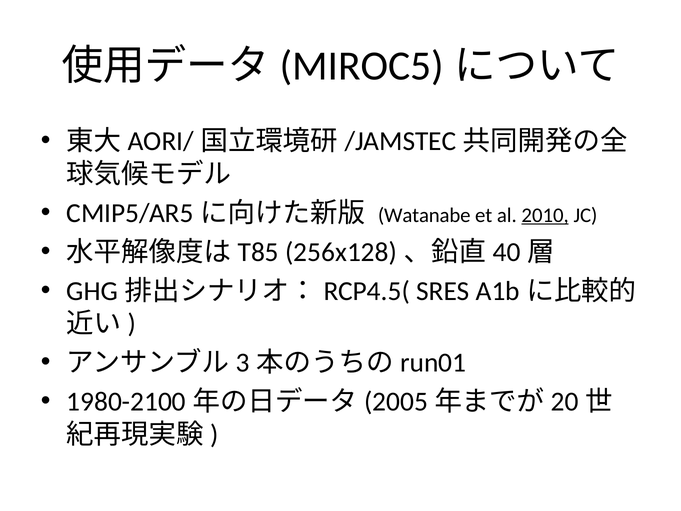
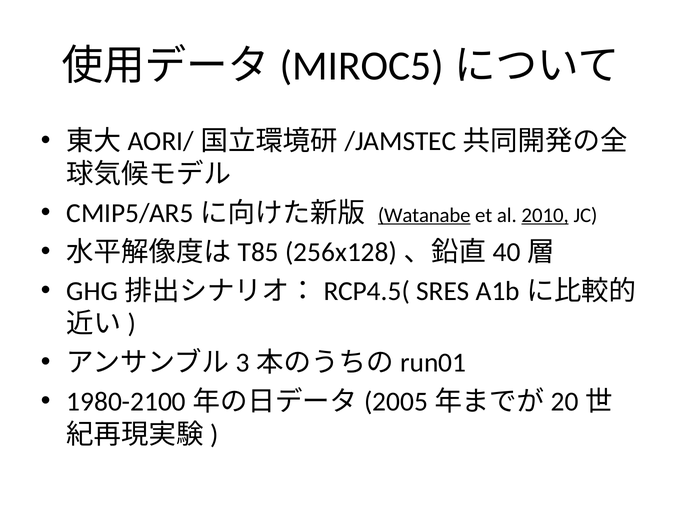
Watanabe underline: none -> present (424, 215)
